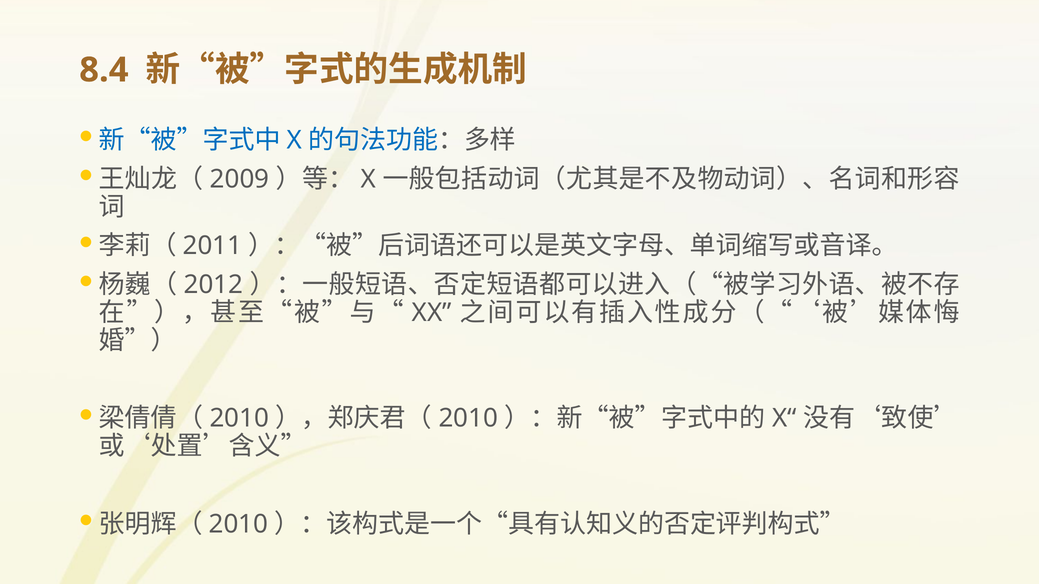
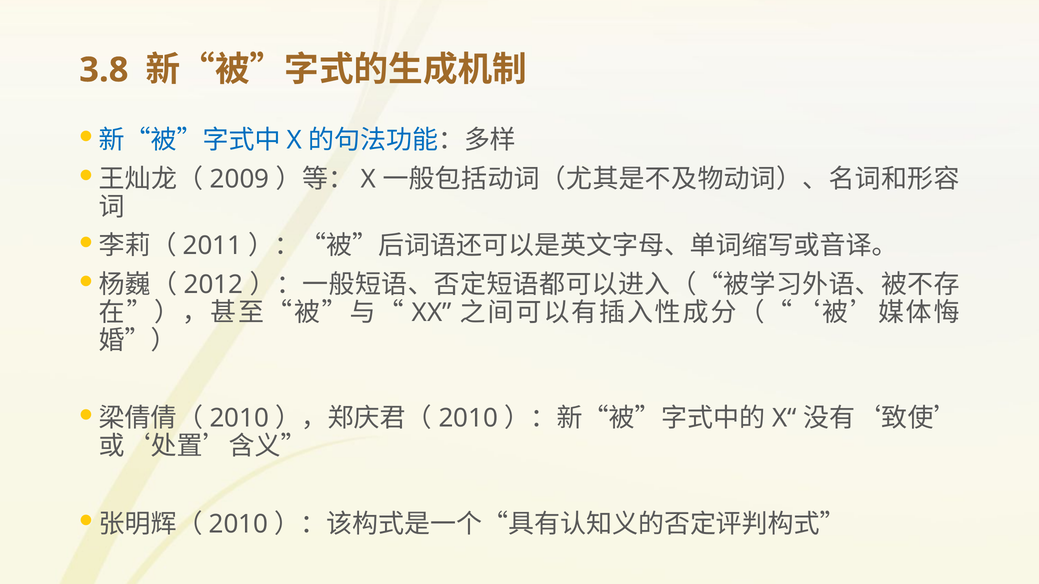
8.4: 8.4 -> 3.8 (104, 70)
